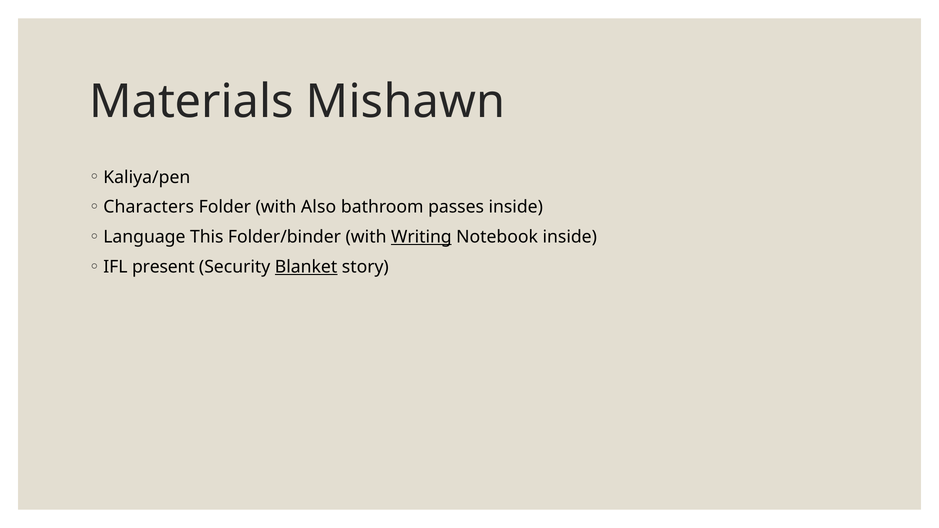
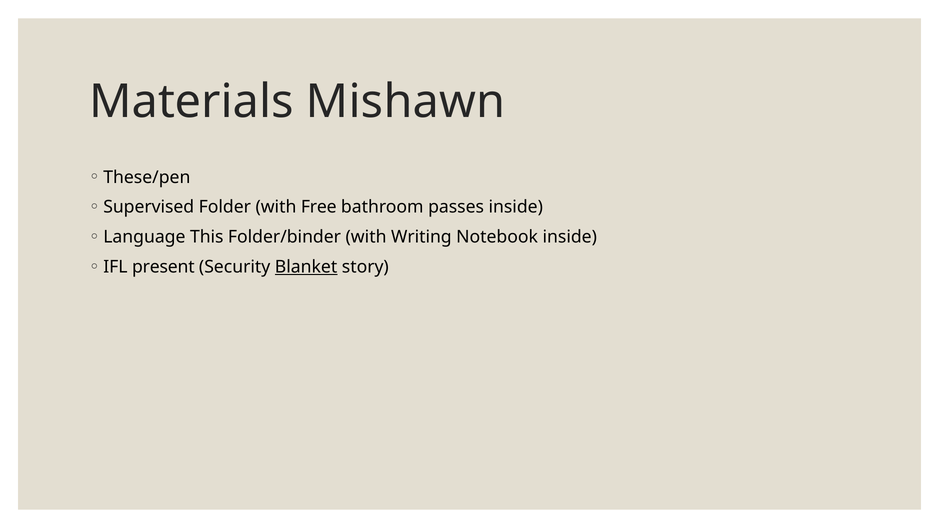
Kaliya/pen: Kaliya/pen -> These/pen (147, 177)
Characters: Characters -> Supervised (149, 207)
Also: Also -> Free (319, 207)
Writing underline: present -> none (421, 237)
